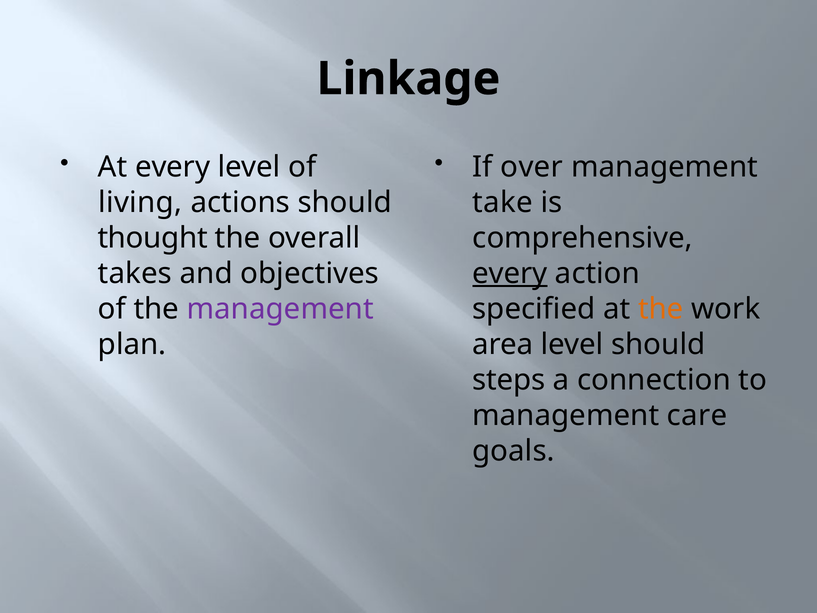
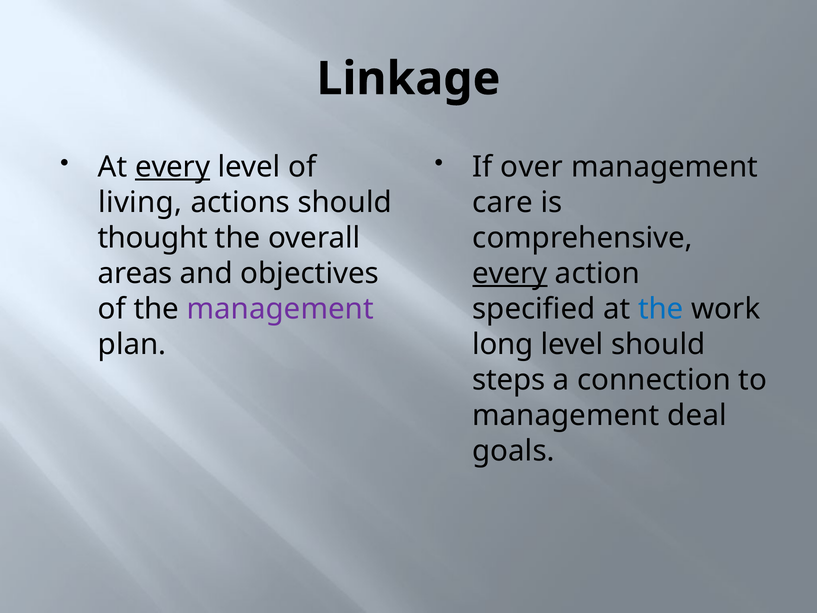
every underline: none -> present (173, 167)
take: take -> care (503, 202)
takes: takes -> areas (135, 273)
the colour: orange -> blue (661, 309)
area: area -> long (503, 344)
care: care -> deal (697, 415)
